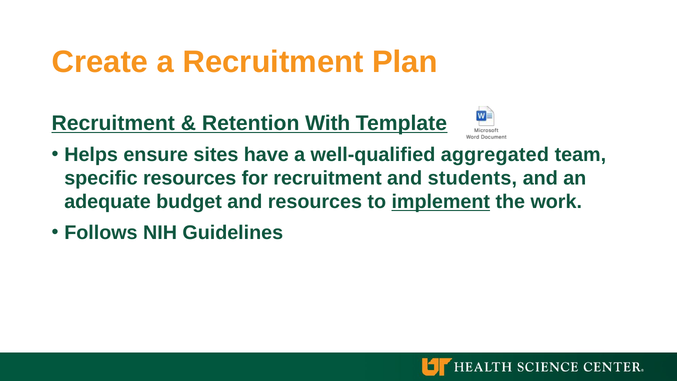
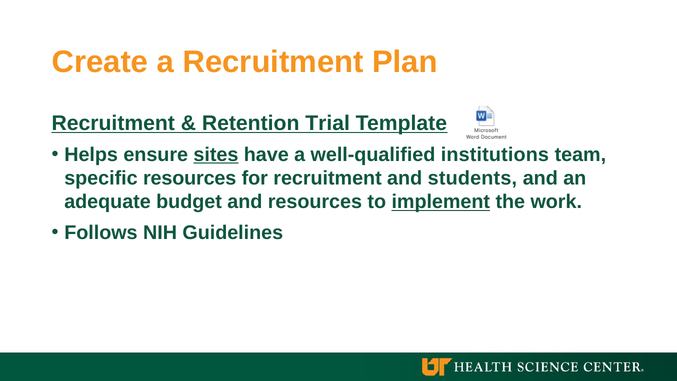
With: With -> Trial (328, 123)
sites underline: none -> present (216, 155)
aggregated: aggregated -> institutions (495, 155)
